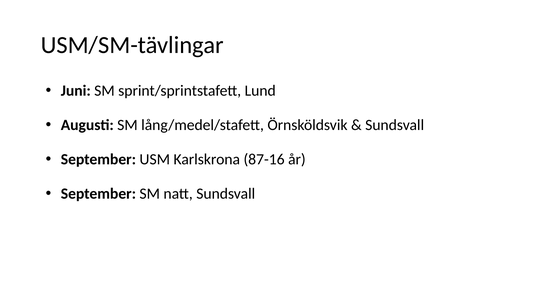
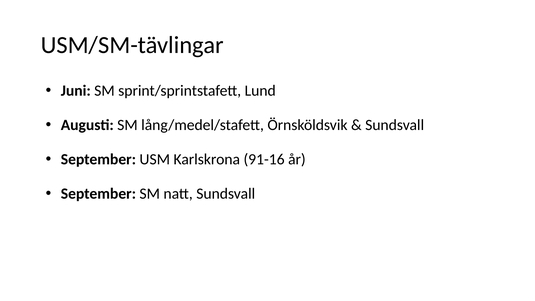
87-16: 87-16 -> 91-16 (264, 159)
